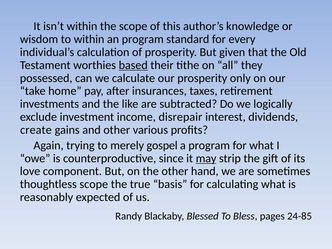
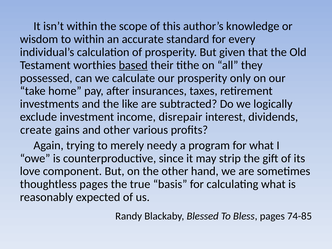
an program: program -> accurate (143, 39)
gospel: gospel -> needy (162, 145)
may underline: present -> none (206, 158)
thoughtless scope: scope -> pages (94, 184)
24-85: 24-85 -> 74-85 (300, 216)
